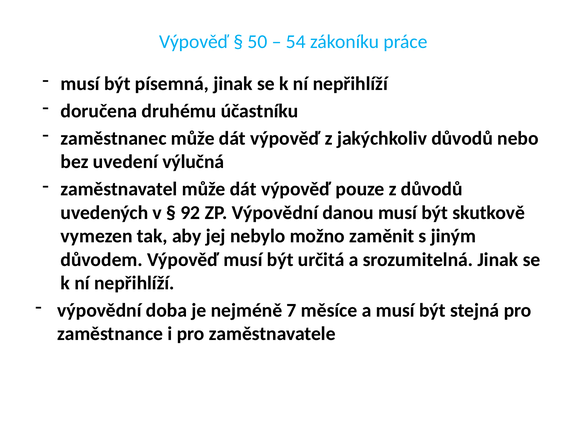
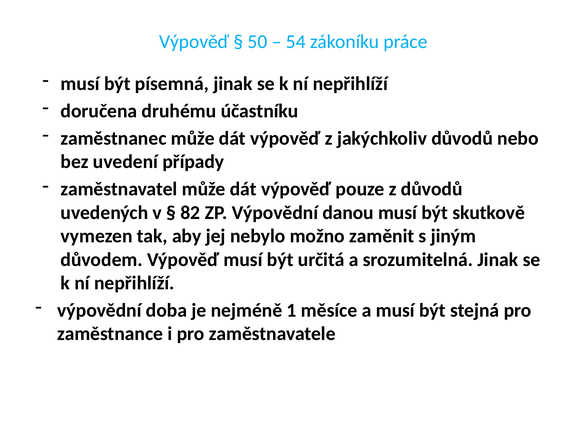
výlučná: výlučná -> případy (193, 162)
92: 92 -> 82 (190, 213)
7: 7 -> 1 (292, 311)
